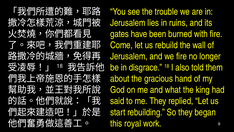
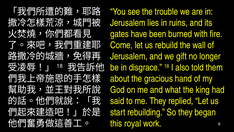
we fire: fire -> gift (181, 56)
